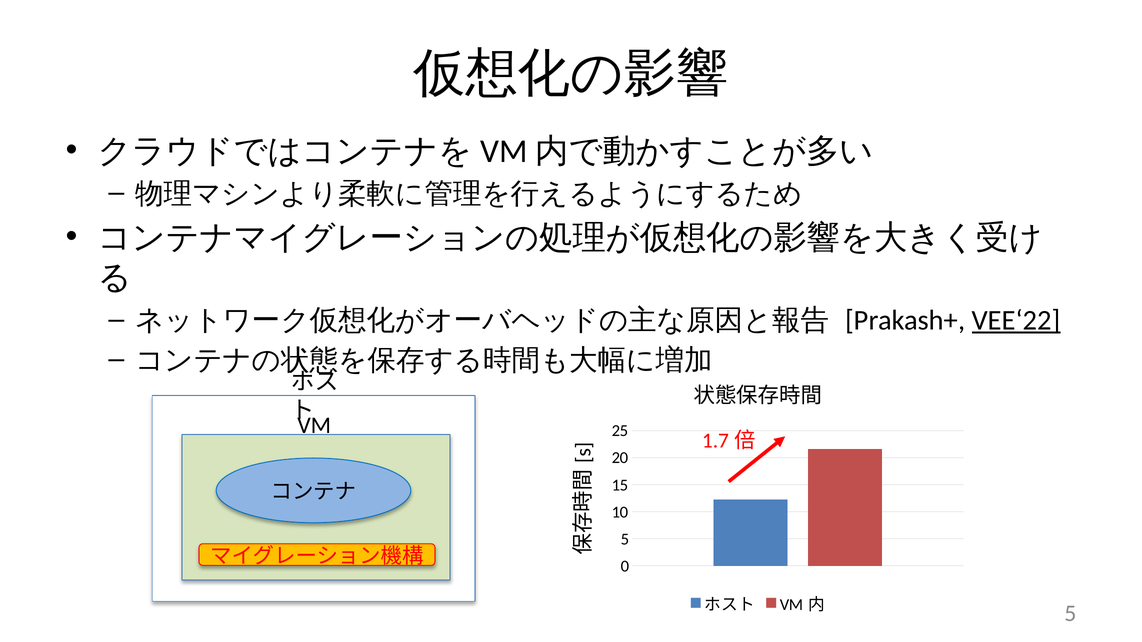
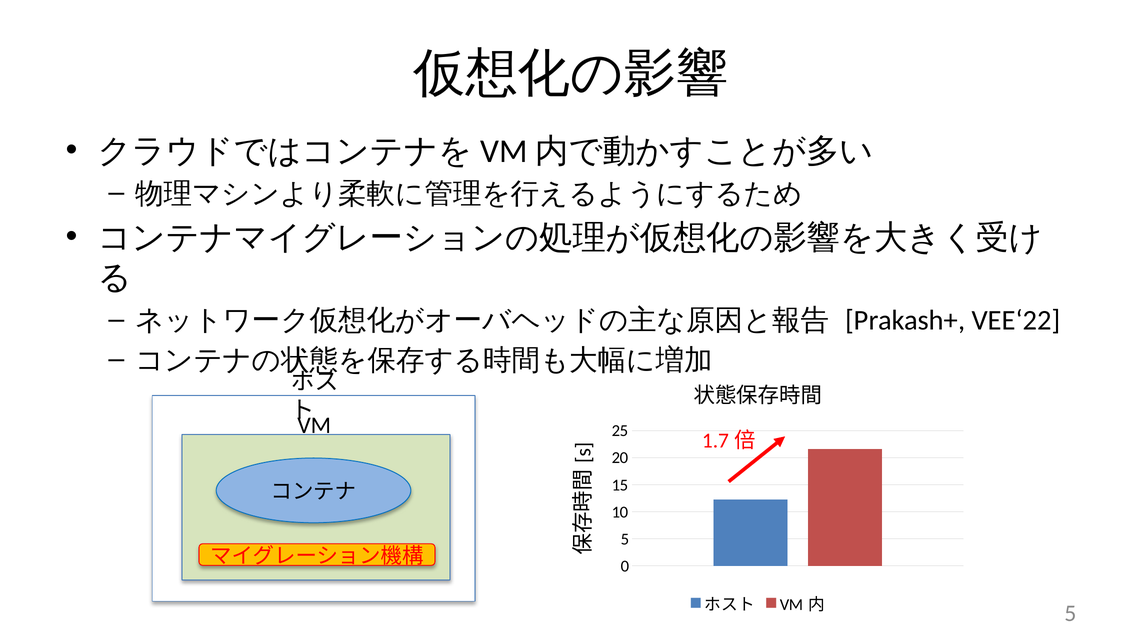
VEE‘22 underline: present -> none (1016, 320)
